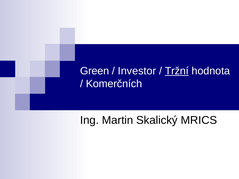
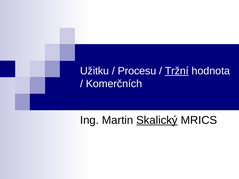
Green: Green -> Užitku (95, 71)
Investor: Investor -> Procesu (137, 71)
Skalický underline: none -> present (157, 120)
